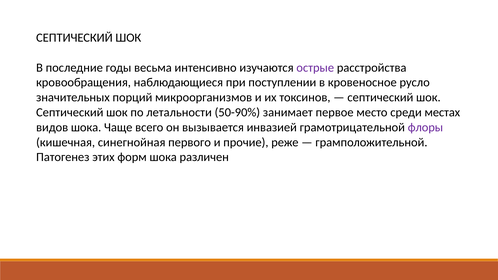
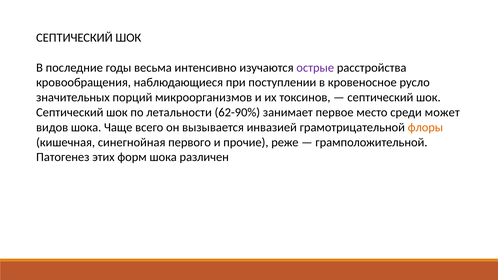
50-90%: 50-90% -> 62-90% (237, 112)
местах: местах -> может (442, 112)
флоры colour: purple -> orange (425, 127)
